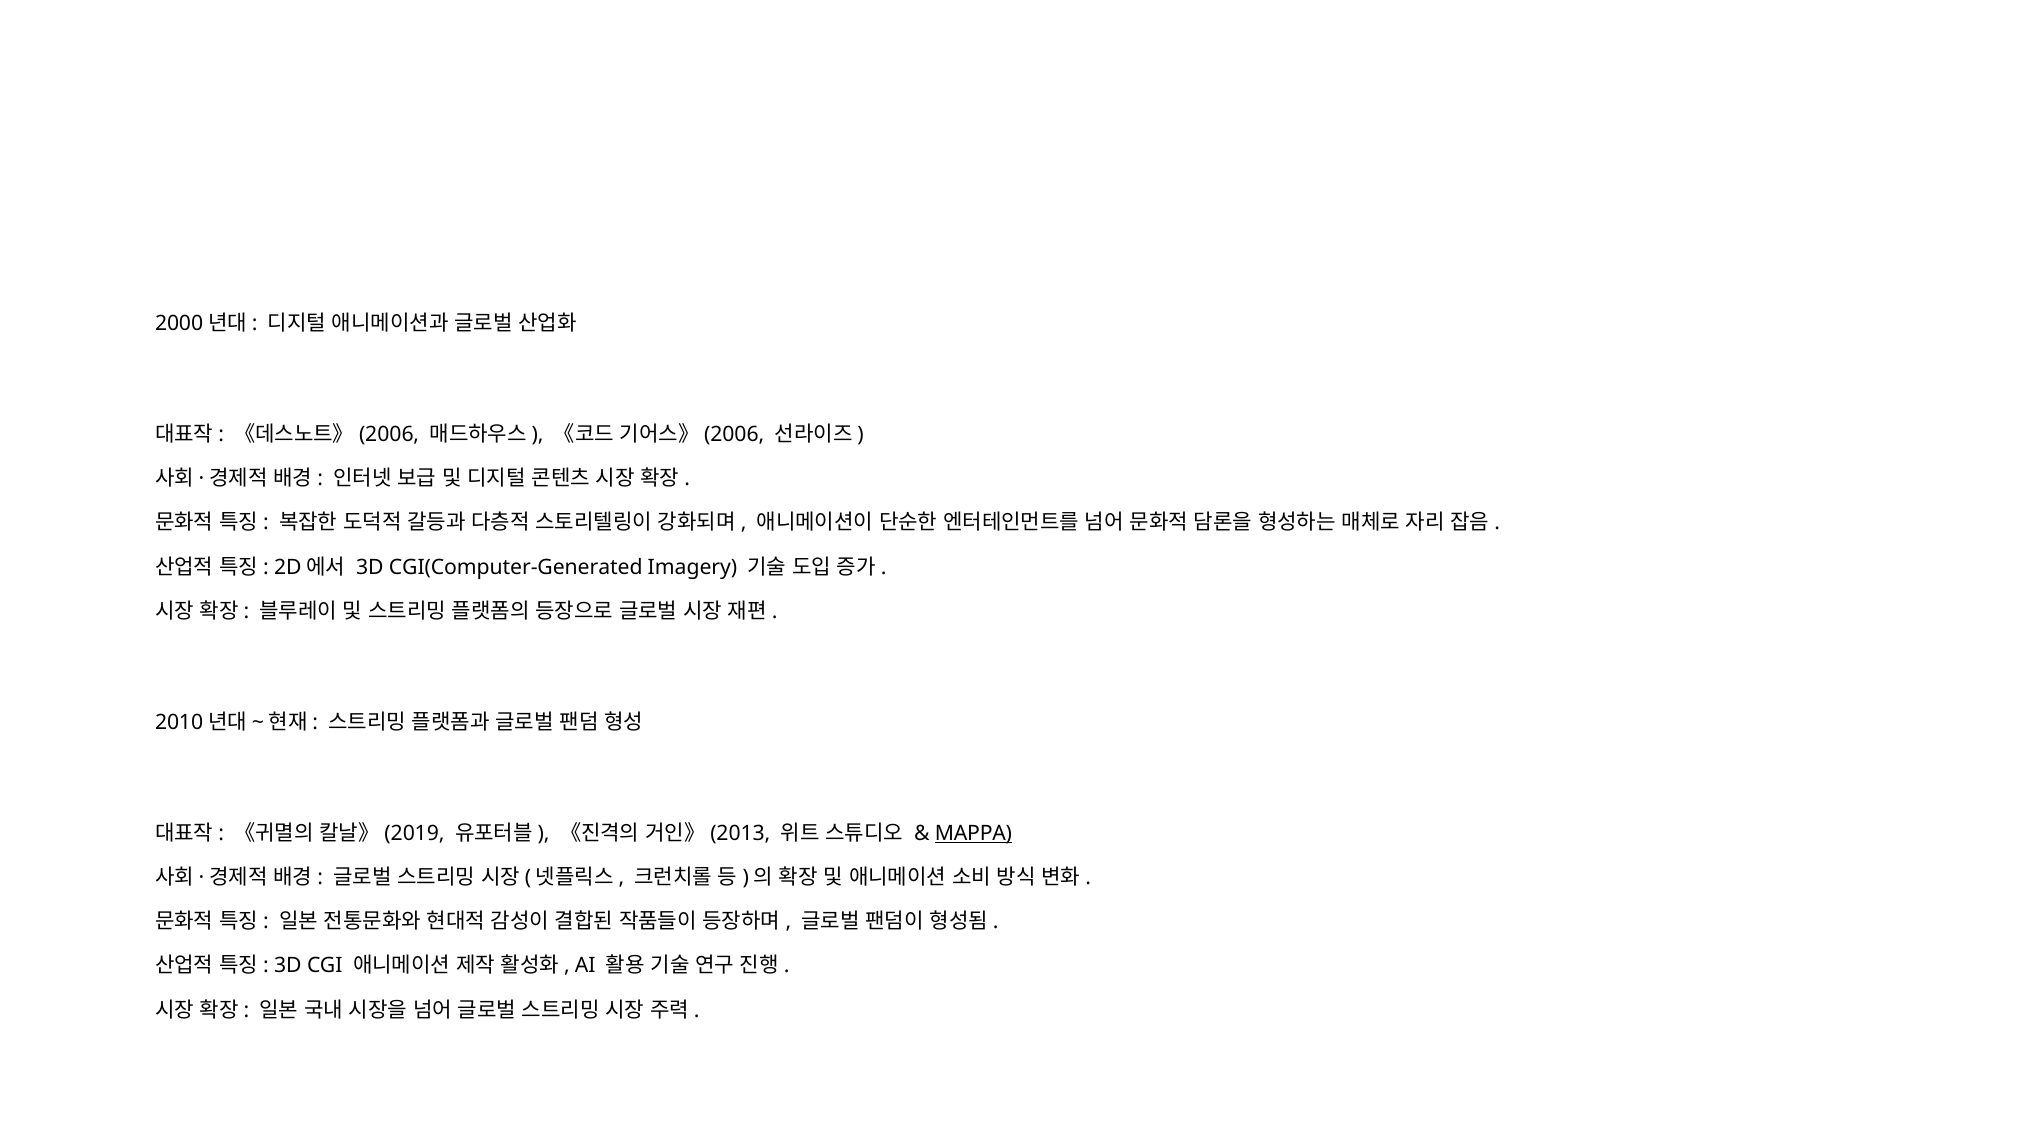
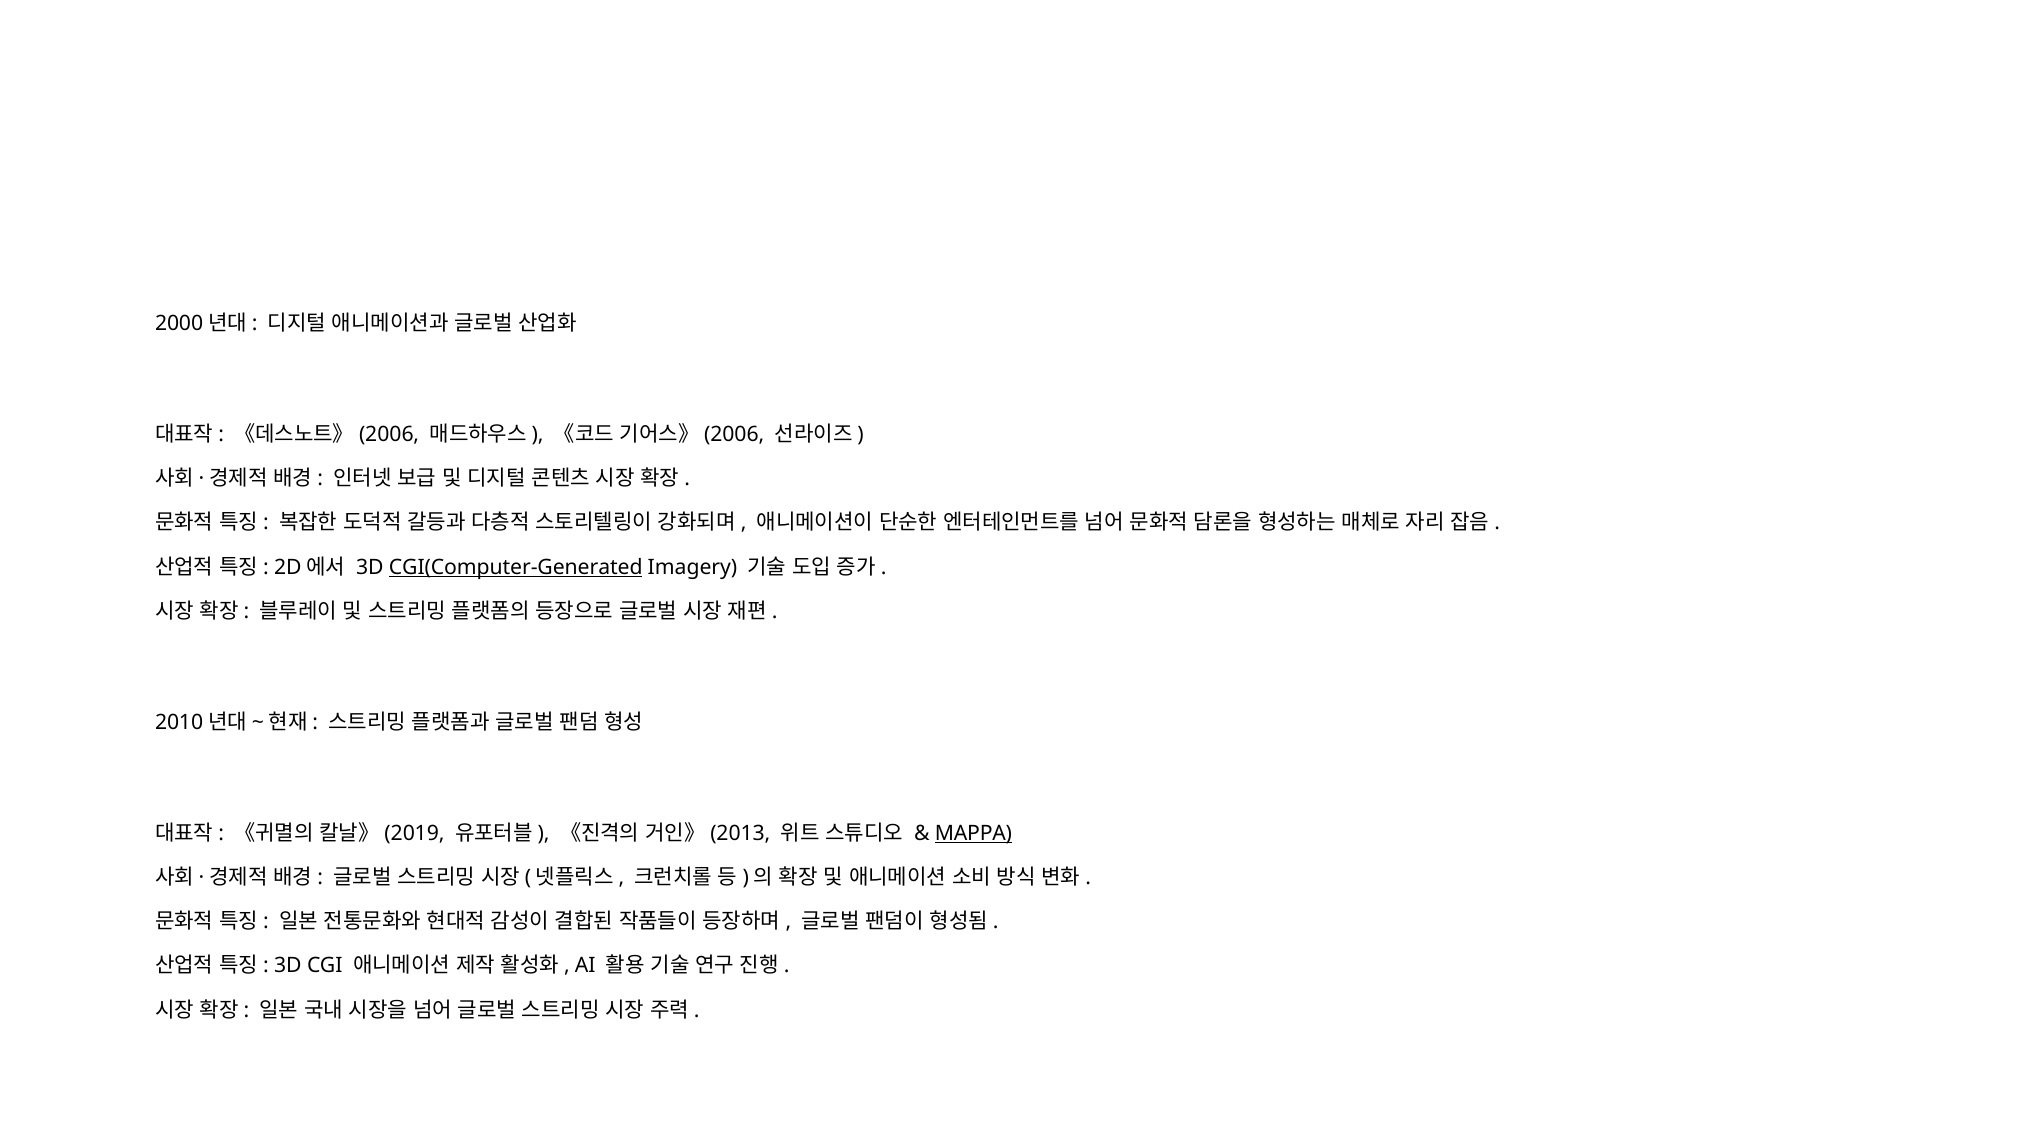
CGI(Computer-Generated underline: none -> present (516, 567)
